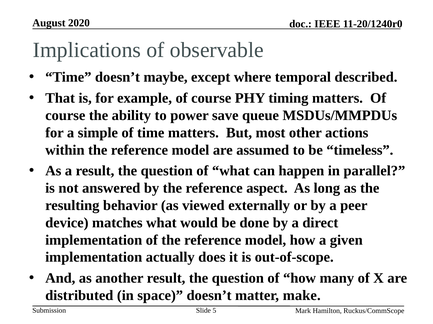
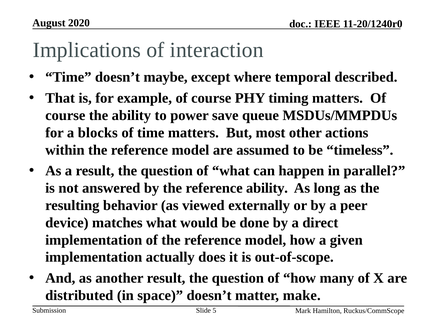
observable: observable -> interaction (217, 50)
simple: simple -> blocks (98, 133)
reference aspect: aspect -> ability (267, 189)
